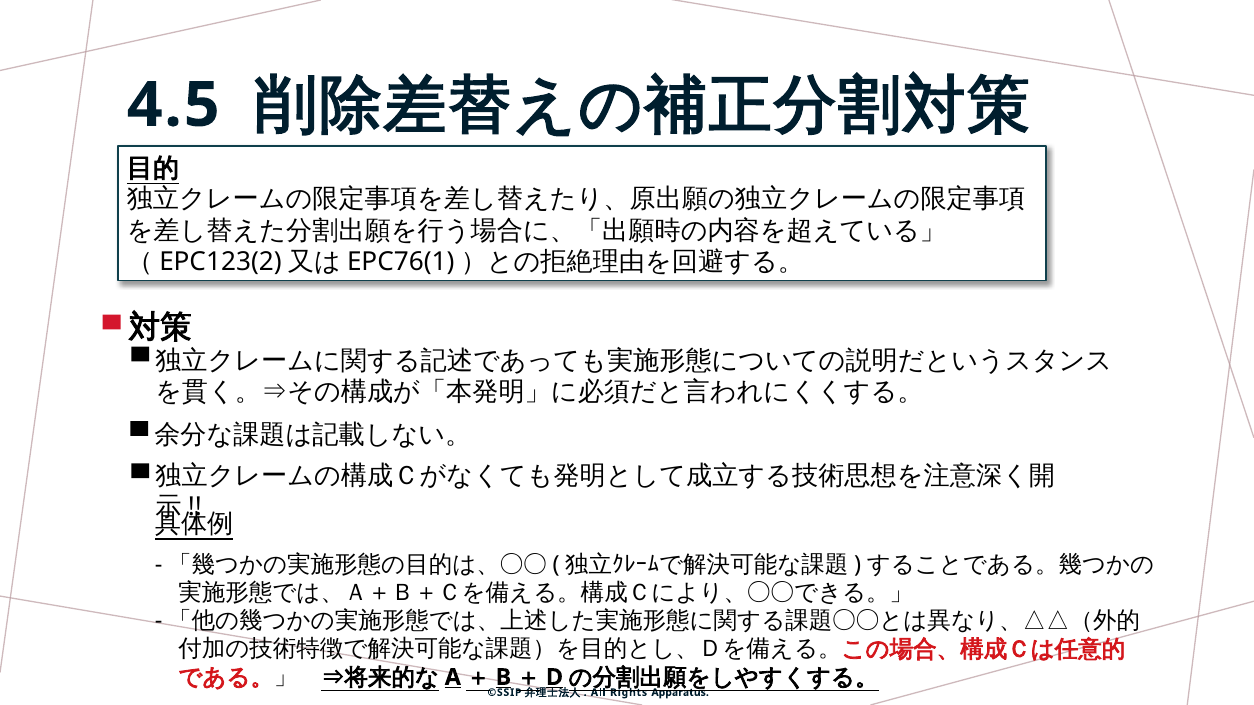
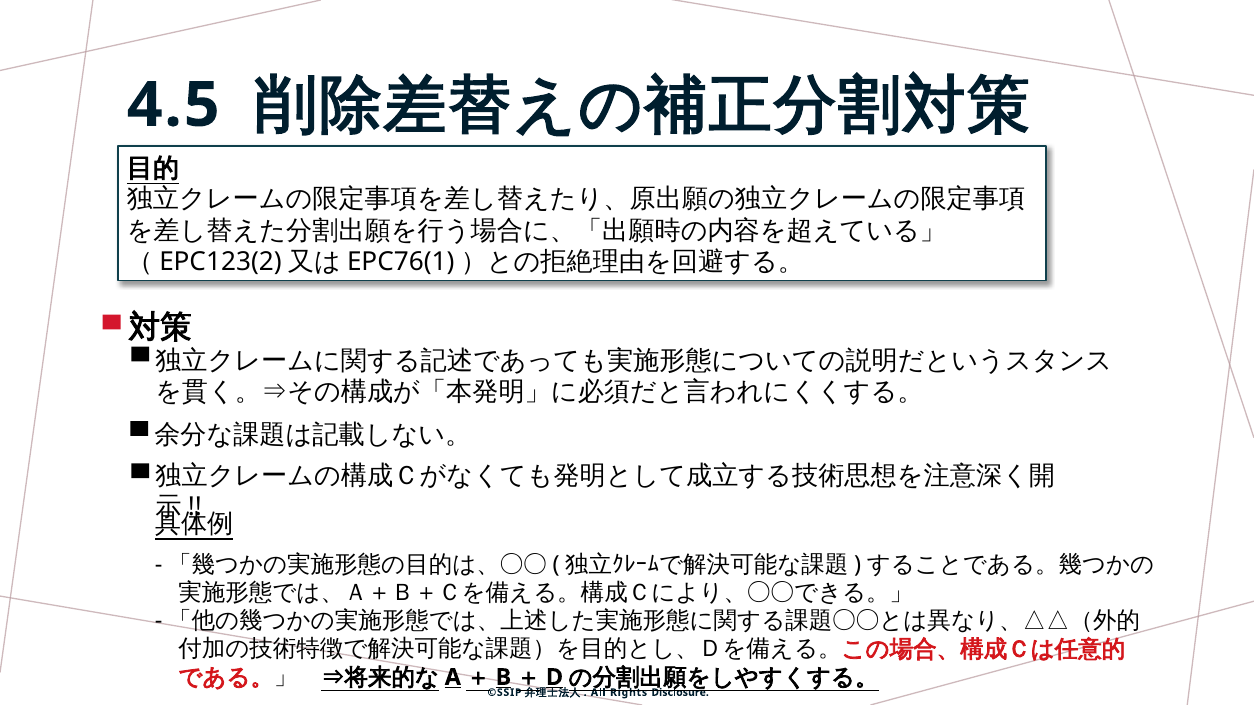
Apparatus: Apparatus -> Disclosure (680, 693)
